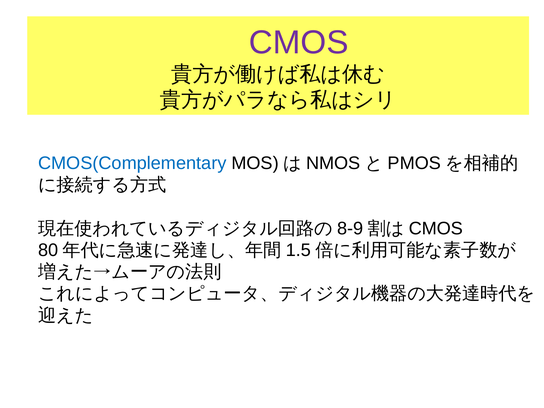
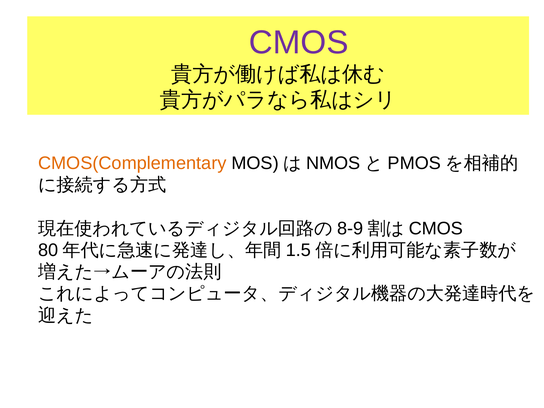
CMOS(Complementary colour: blue -> orange (132, 163)
